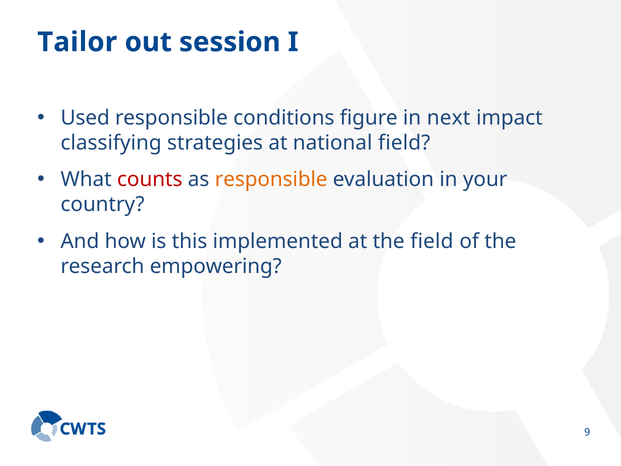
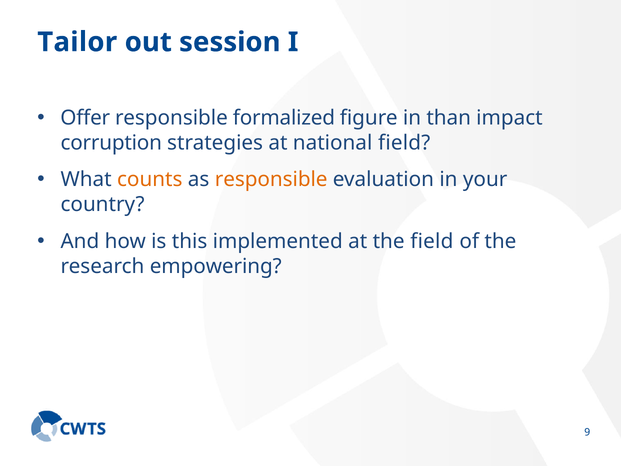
Used: Used -> Offer (85, 118)
conditions: conditions -> formalized (284, 118)
next: next -> than (449, 118)
classifying: classifying -> corruption (111, 143)
counts colour: red -> orange (150, 180)
